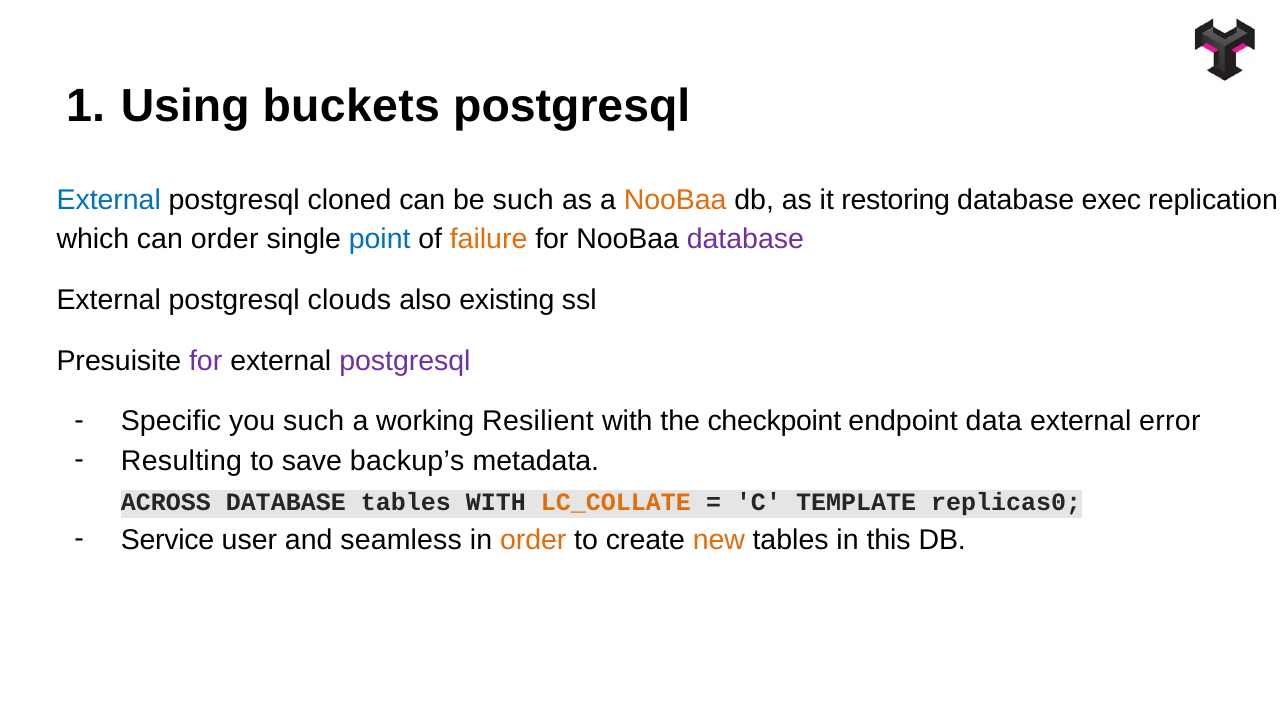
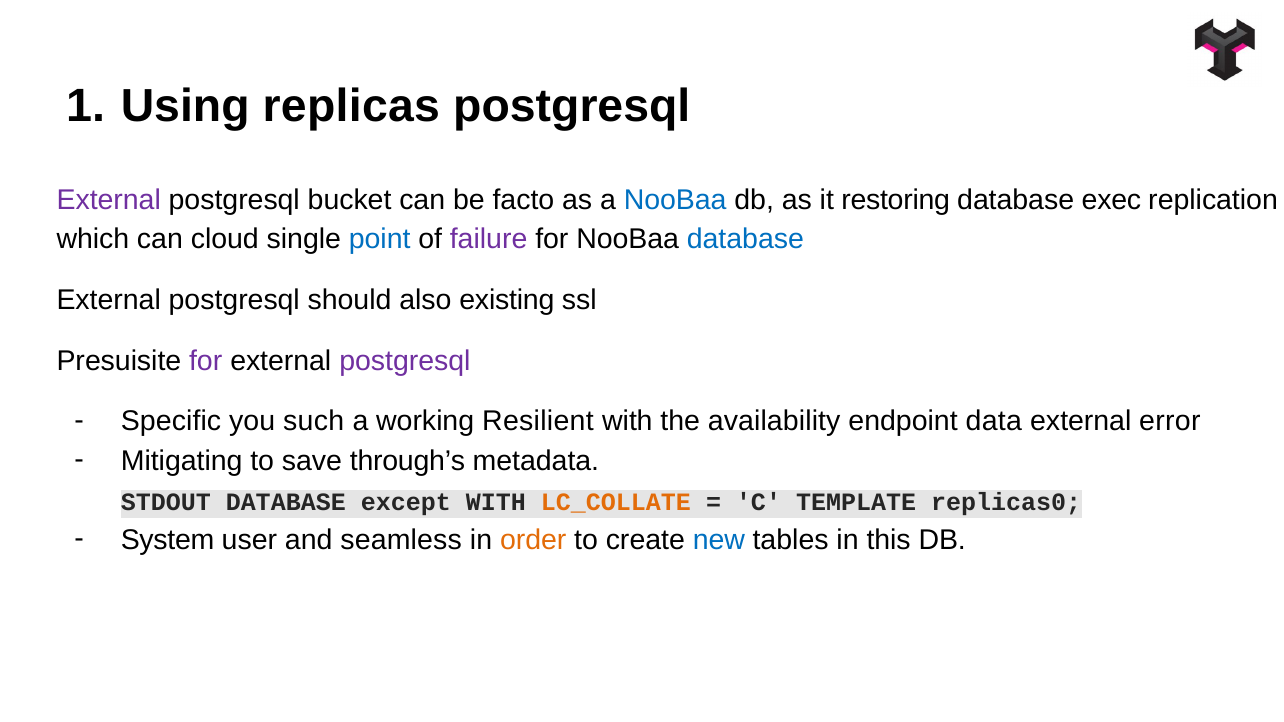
buckets: buckets -> replicas (351, 106)
External colour: blue -> purple (109, 200)
cloned: cloned -> bucket (350, 200)
be such: such -> facto (523, 200)
NooBaa colour: orange -> blue (675, 200)
can order: order -> cloud (225, 240)
failure colour: orange -> purple (489, 240)
database colour: purple -> blue (745, 240)
clouds: clouds -> should (350, 300)
checkpoint: checkpoint -> availability (774, 422)
Resulting: Resulting -> Mitigating (182, 461)
backup’s: backup’s -> through’s (407, 461)
ACROSS: ACROSS -> STDOUT (166, 503)
DATABASE tables: tables -> except (406, 503)
Service: Service -> System (168, 540)
new colour: orange -> blue (719, 540)
